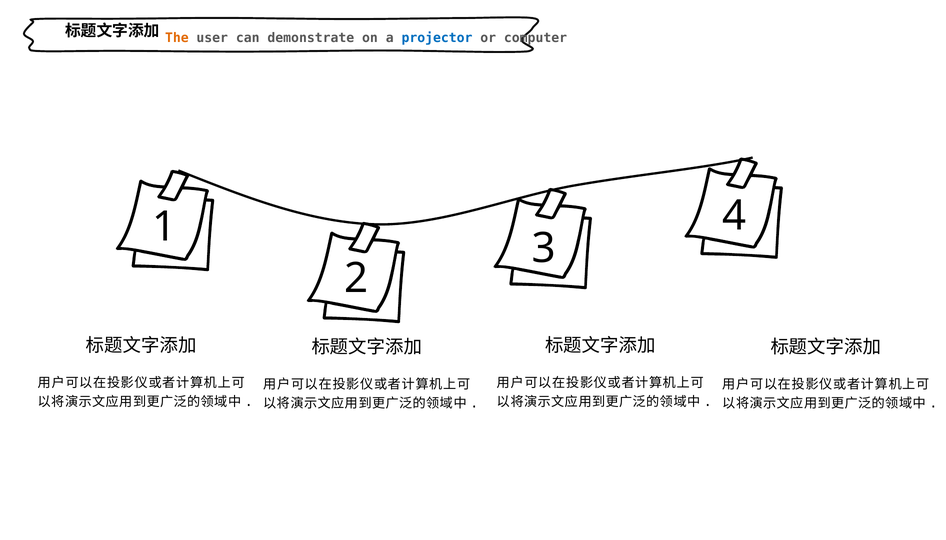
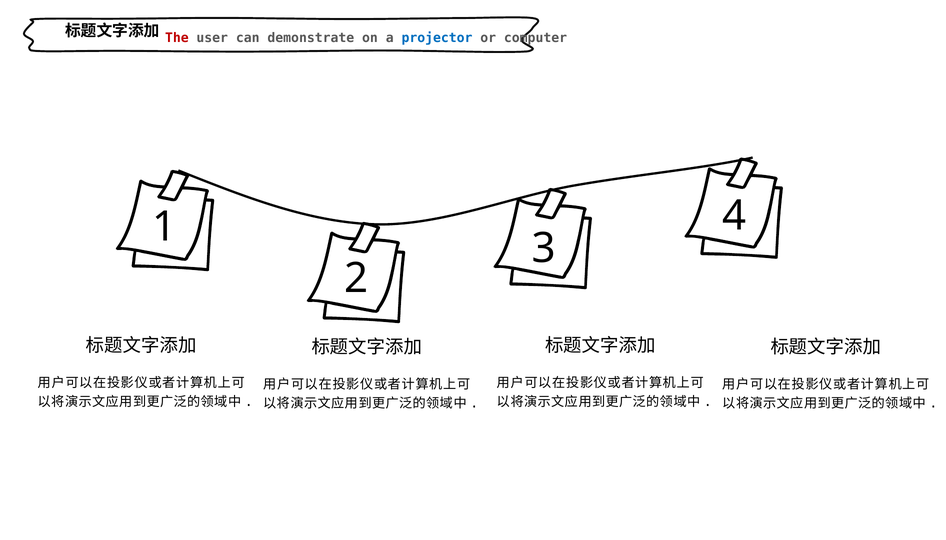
The colour: orange -> red (177, 38)
